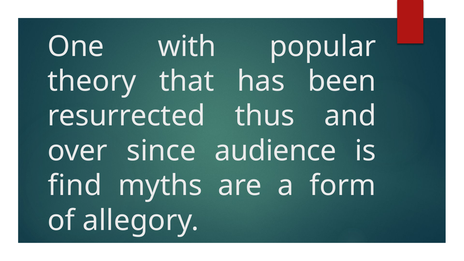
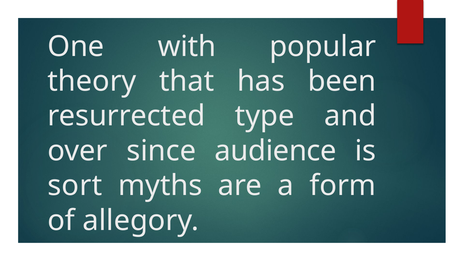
thus: thus -> type (265, 116)
find: find -> sort (75, 186)
